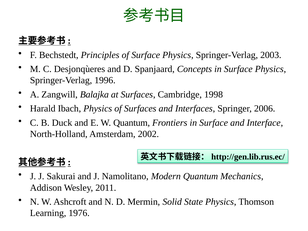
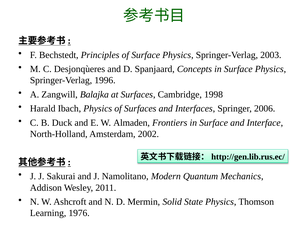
W Quantum: Quantum -> Almaden (132, 123)
